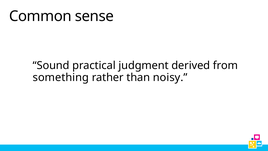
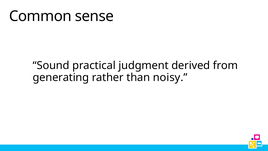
something: something -> generating (61, 77)
